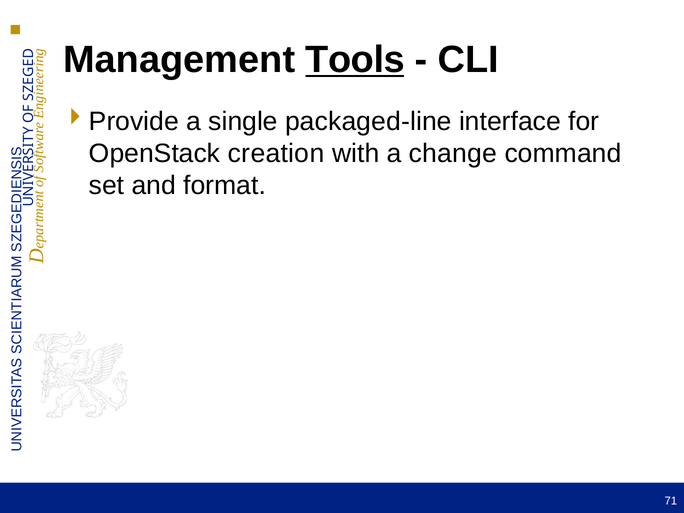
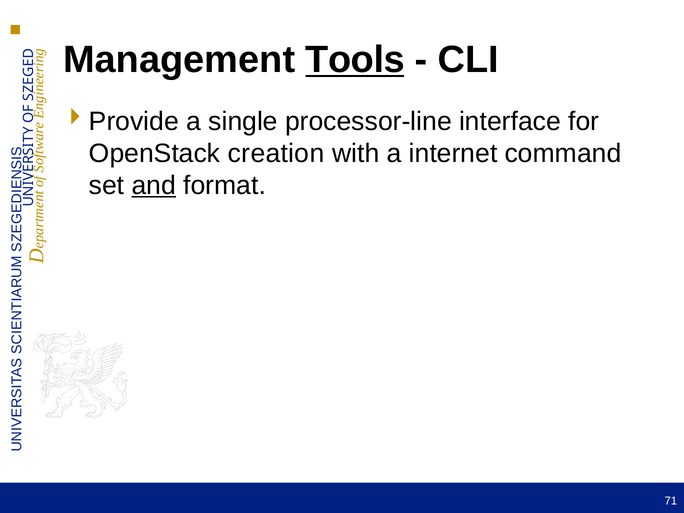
packaged-line: packaged-line -> processor-line (368, 122)
change: change -> internet (453, 153)
and underline: none -> present (154, 185)
